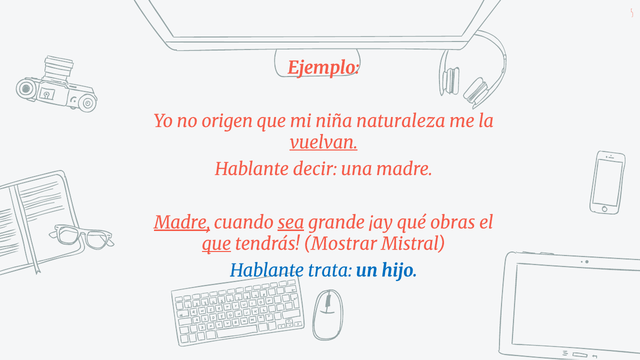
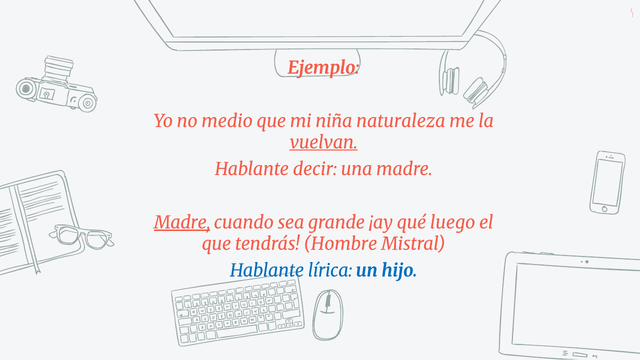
origen: origen -> medio (227, 121)
sea underline: present -> none (291, 223)
obras: obras -> luego (453, 223)
que underline: present -> none (216, 244)
Mostrar: Mostrar -> Hombre (340, 244)
trata: trata -> lírica (330, 271)
